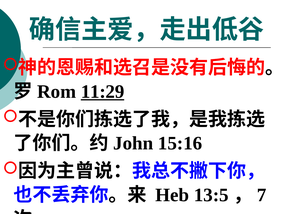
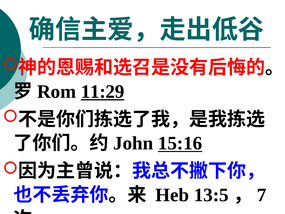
15:16 underline: none -> present (180, 143)
